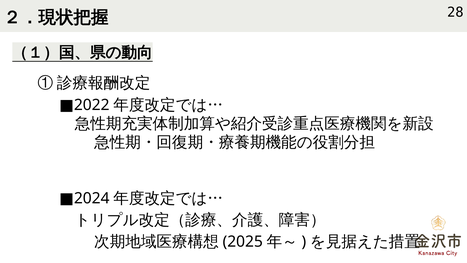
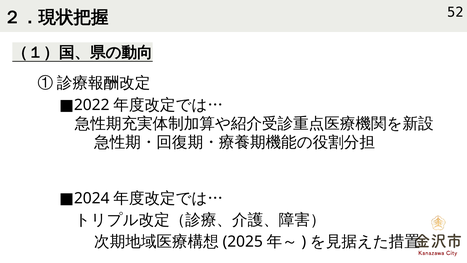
28: 28 -> 52 (455, 12)
